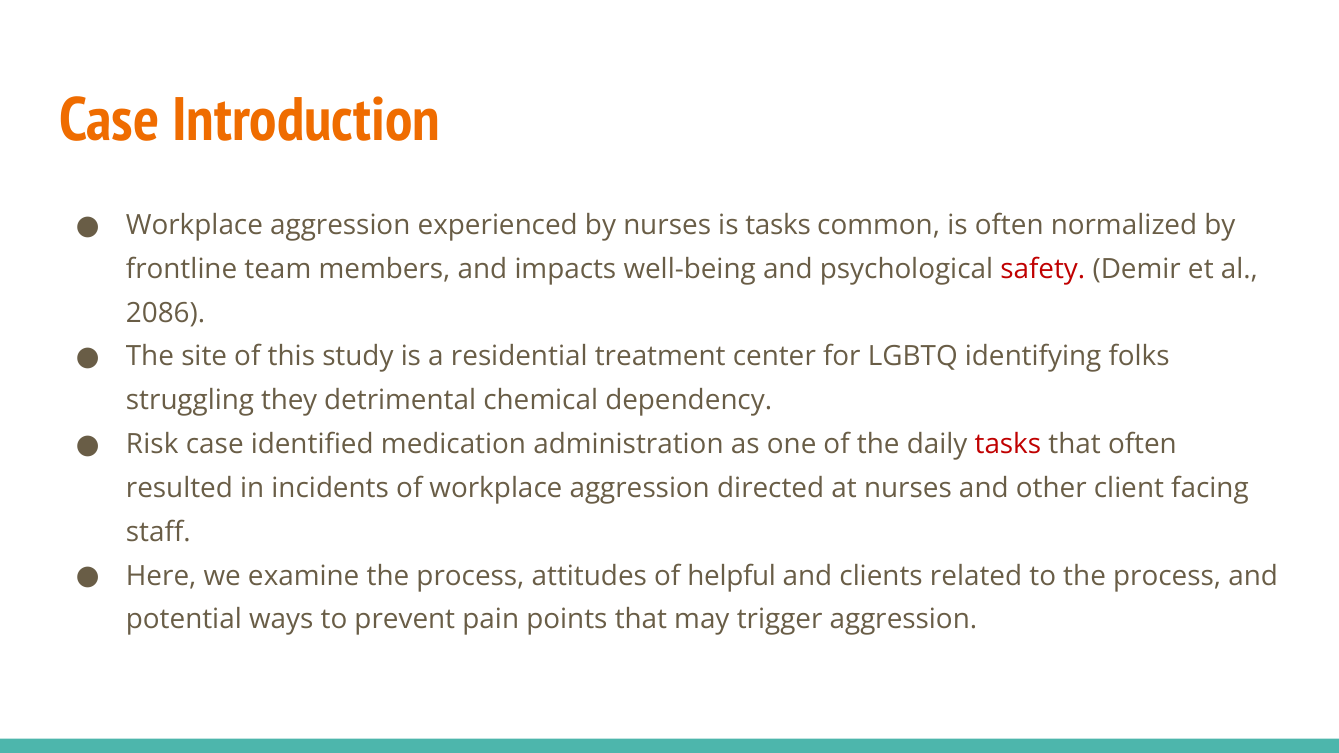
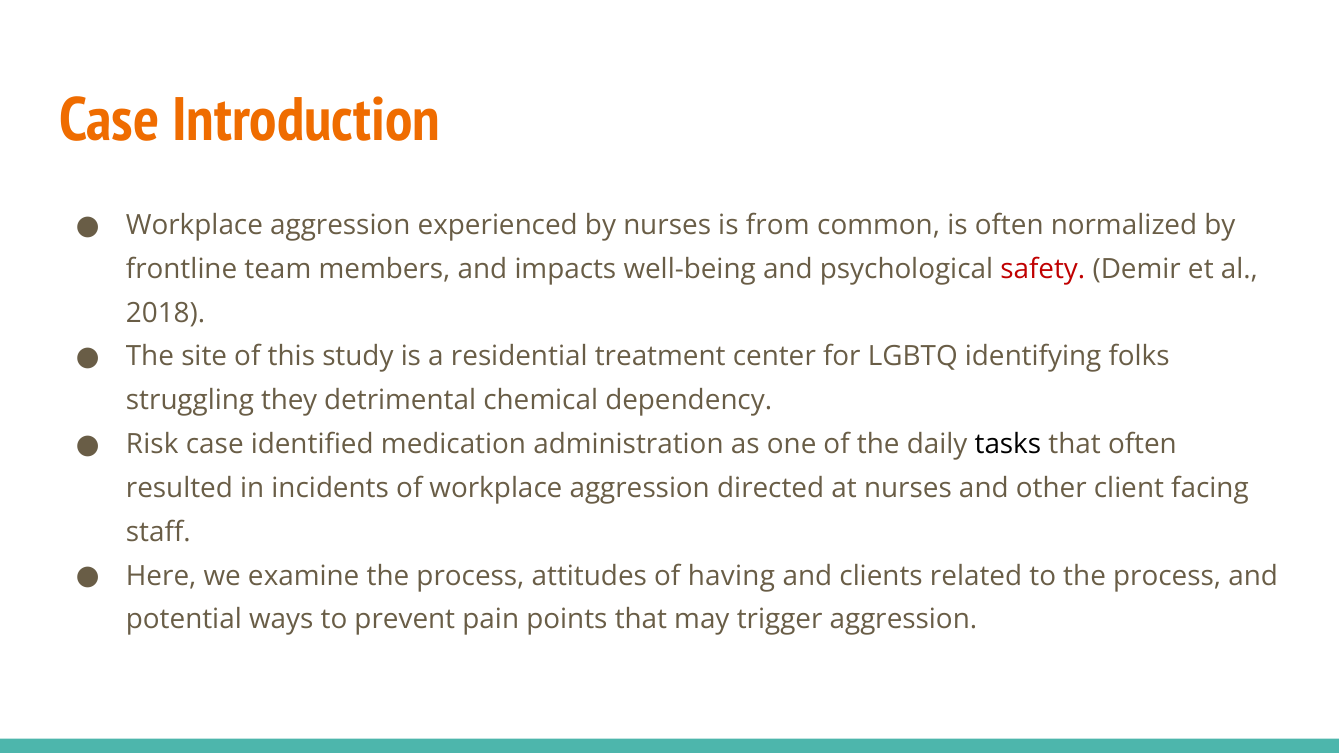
is tasks: tasks -> from (778, 225)
2086: 2086 -> 2018 (166, 313)
tasks colour: red -> black (1008, 445)
helpful: helpful -> having (731, 576)
